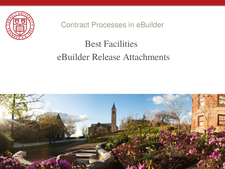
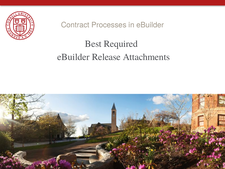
Facilities: Facilities -> Required (121, 44)
